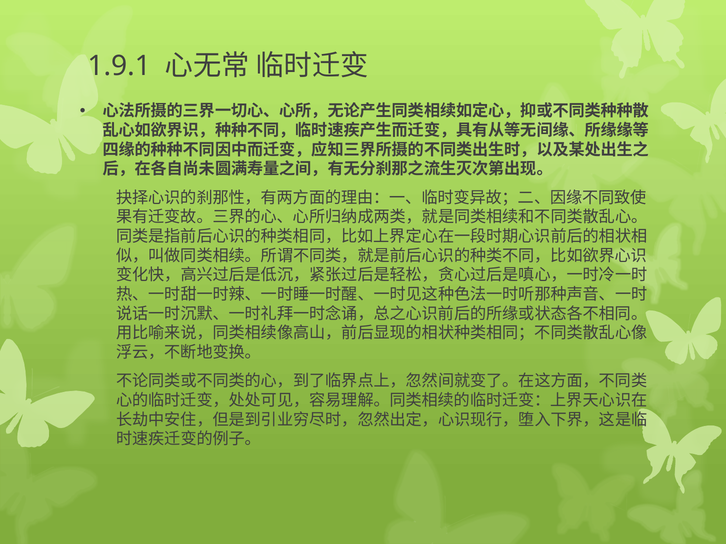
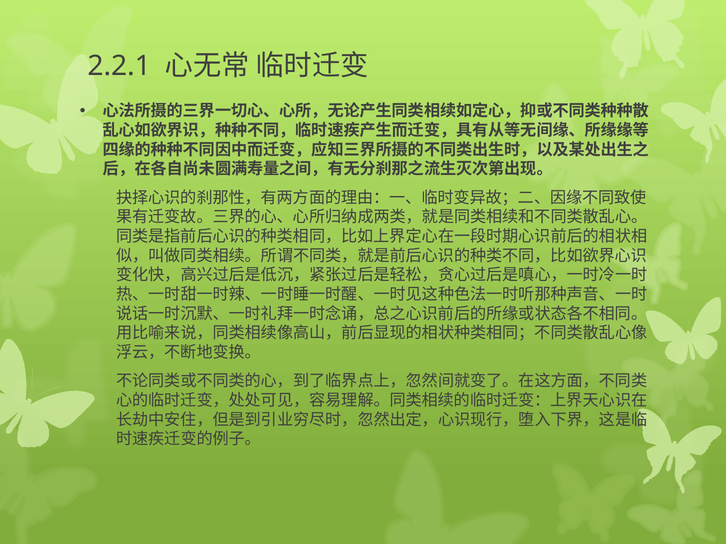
1.9.1: 1.9.1 -> 2.2.1 (119, 66)
